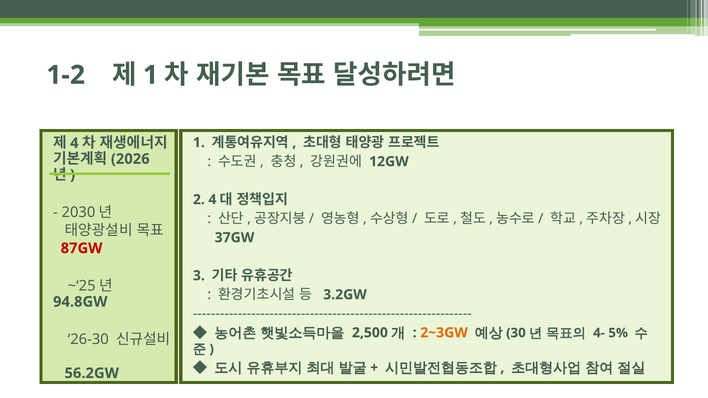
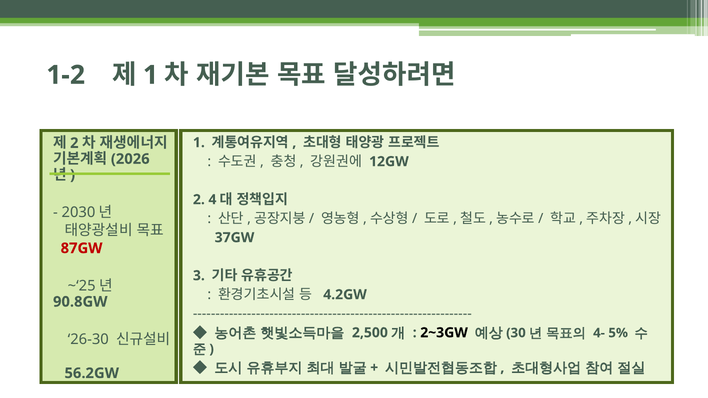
4: 4 -> 2 (74, 143)
3.2GW: 3.2GW -> 4.2GW (345, 295)
94.8GW: 94.8GW -> 90.8GW (80, 302)
2~3GW colour: orange -> black (444, 333)
